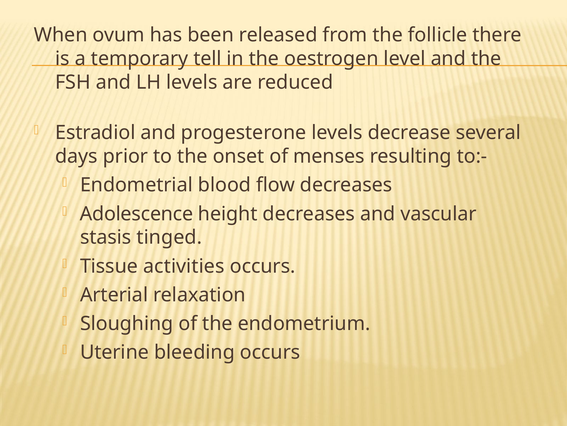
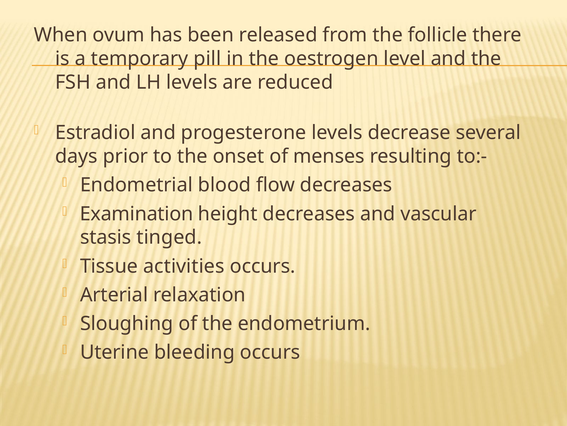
tell: tell -> pill (207, 59)
Adolescence: Adolescence -> Examination (137, 213)
